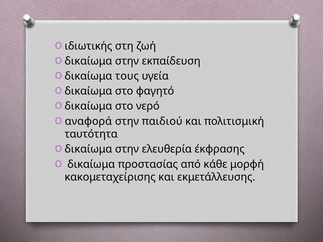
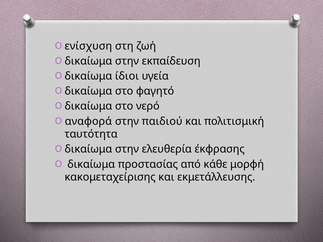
ιδιωτικής: ιδιωτικής -> ενίσχυση (88, 46)
τους: τους -> ίδιοι (127, 76)
